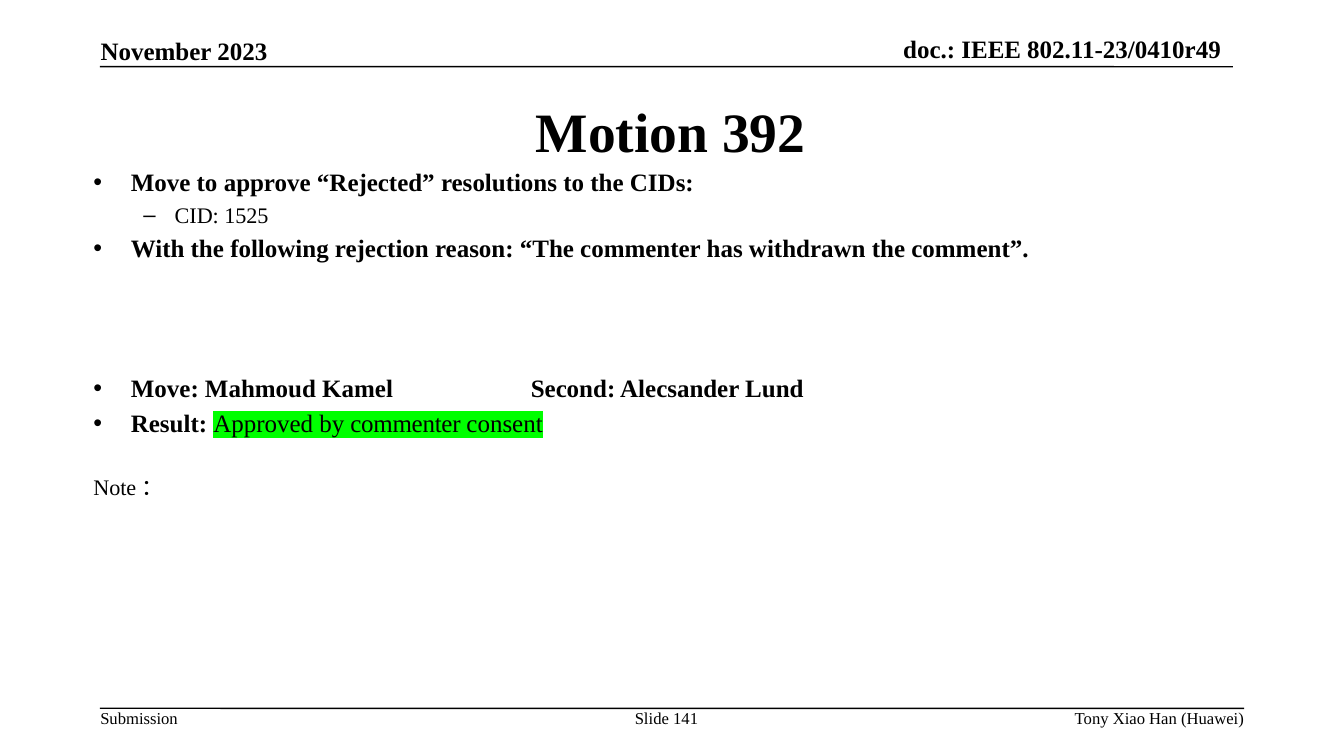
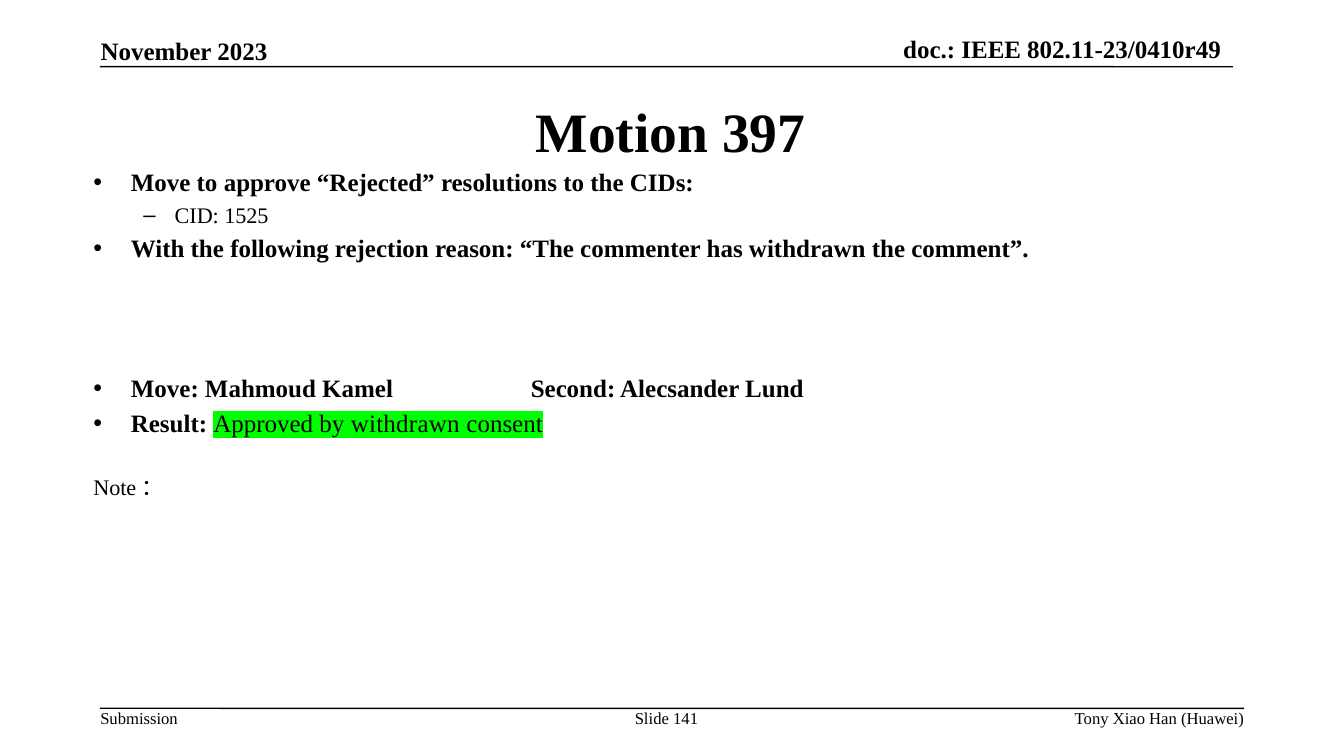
392: 392 -> 397 (764, 134)
by commenter: commenter -> withdrawn (405, 424)
